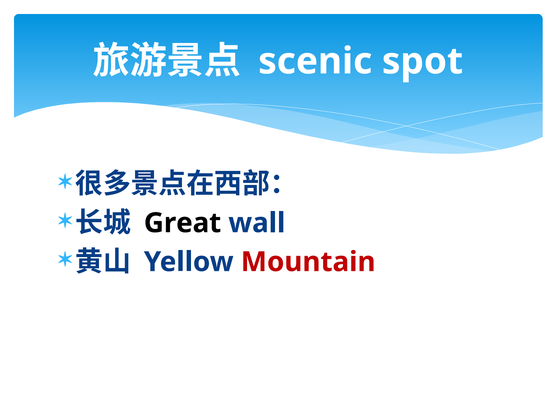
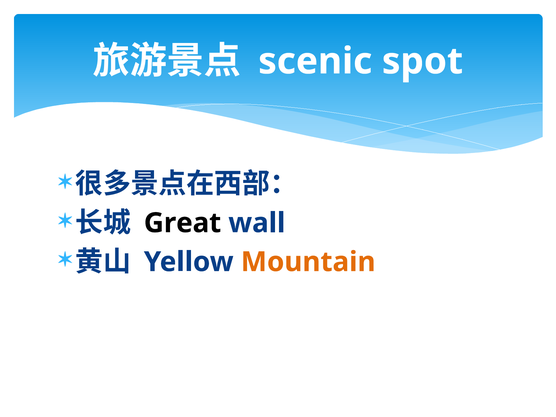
Mountain colour: red -> orange (308, 262)
